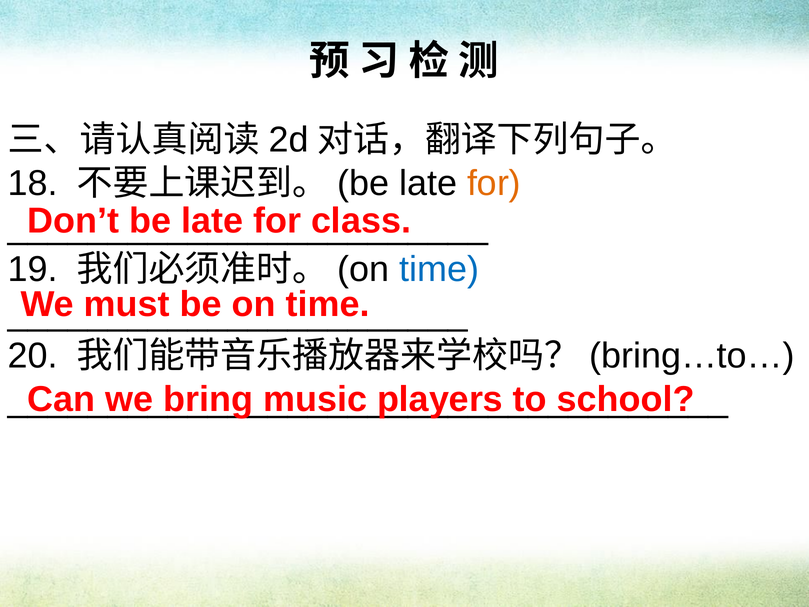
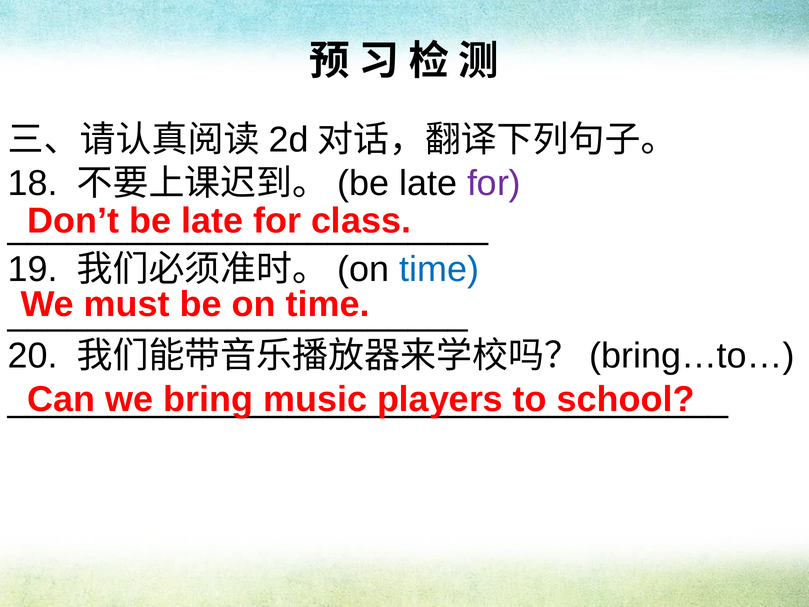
for colour: orange -> purple (494, 183)
